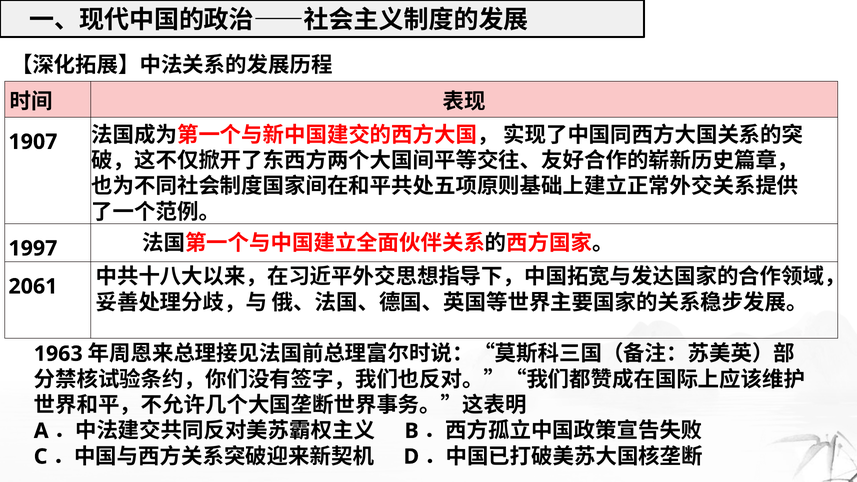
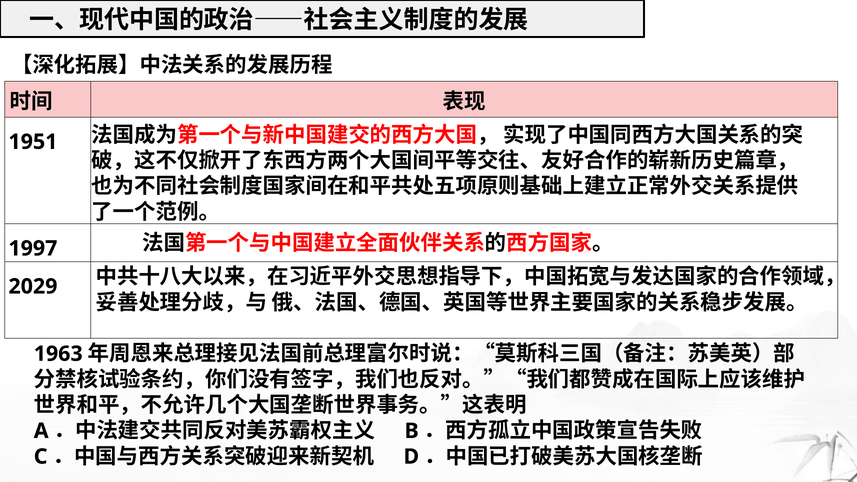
1907: 1907 -> 1951 (33, 142)
2061: 2061 -> 2029 (33, 286)
